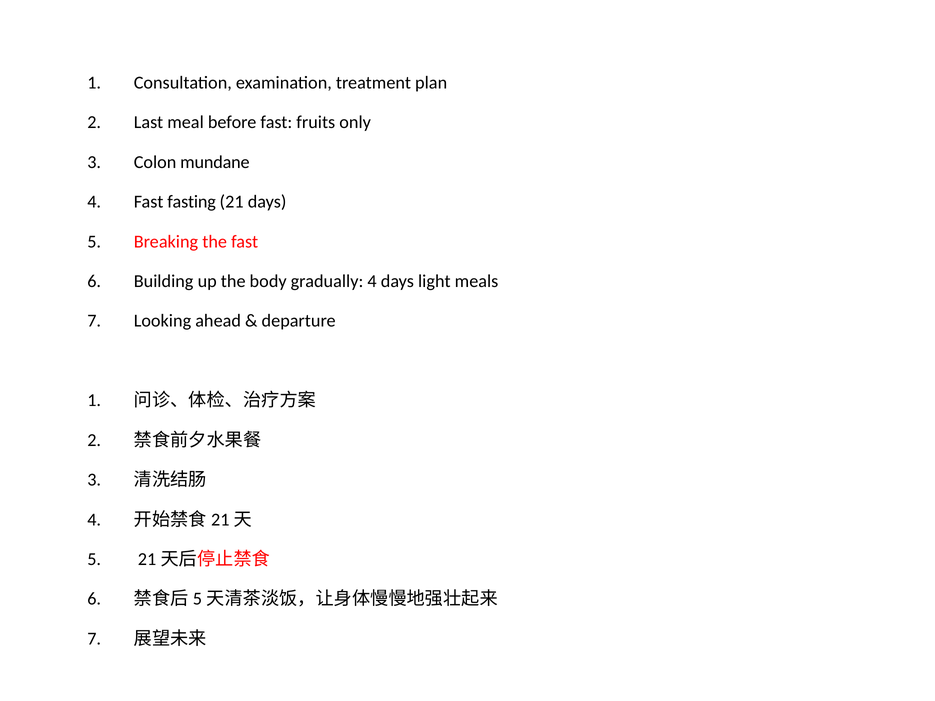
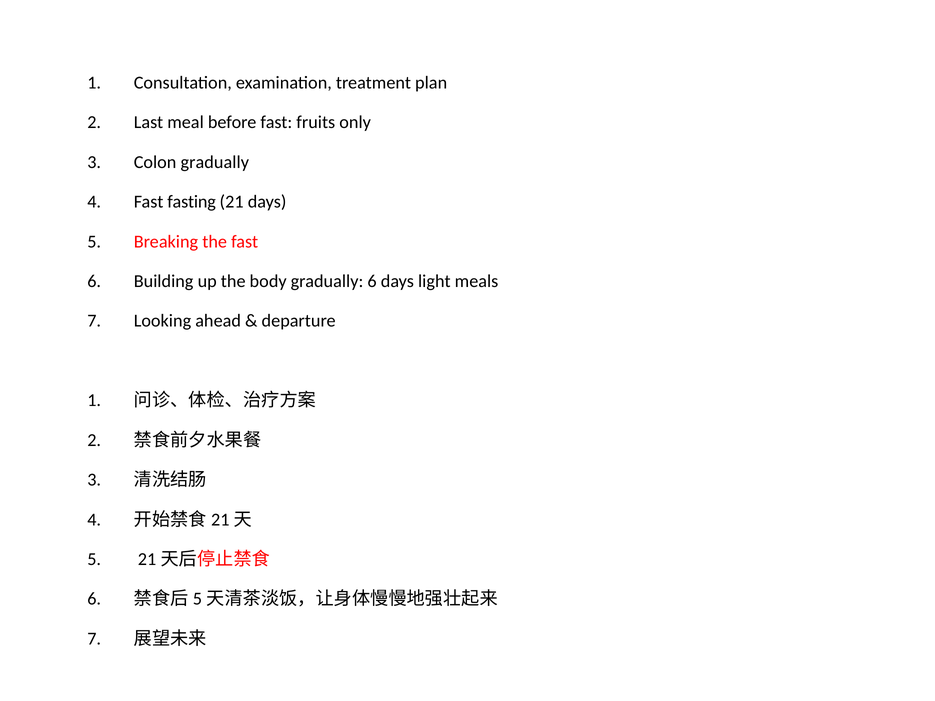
Colon mundane: mundane -> gradually (215, 162)
gradually 4: 4 -> 6 (372, 281)
